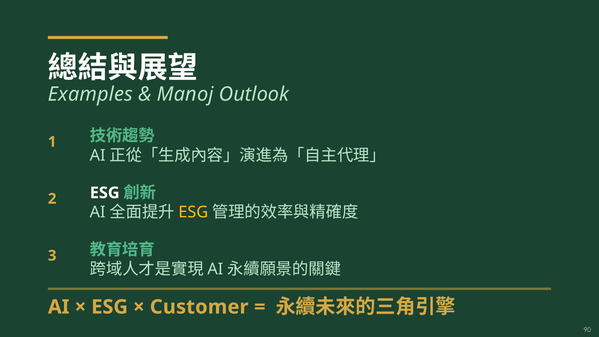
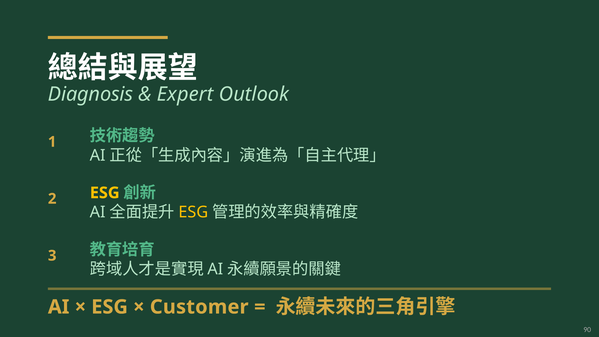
Examples: Examples -> Diagnosis (91, 94)
Manoj: Manoj -> Expert (185, 94)
ESG colour: white -> yellow (105, 193)
